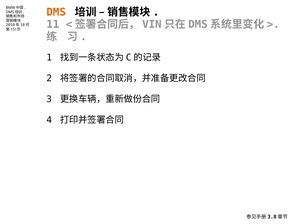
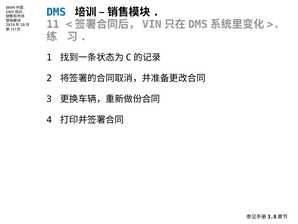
DMS colour: orange -> blue (56, 12)
